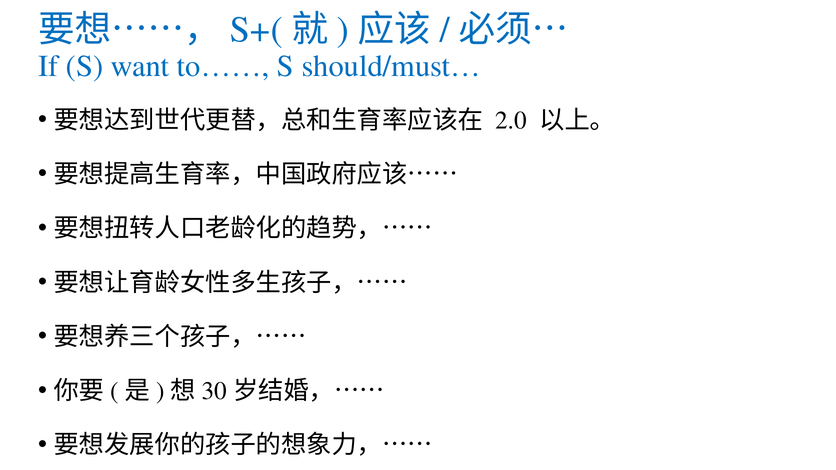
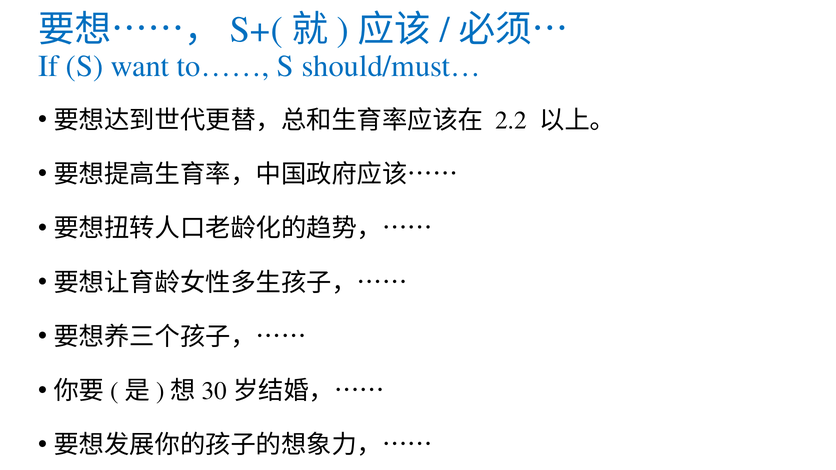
2.0: 2.0 -> 2.2 (511, 120)
